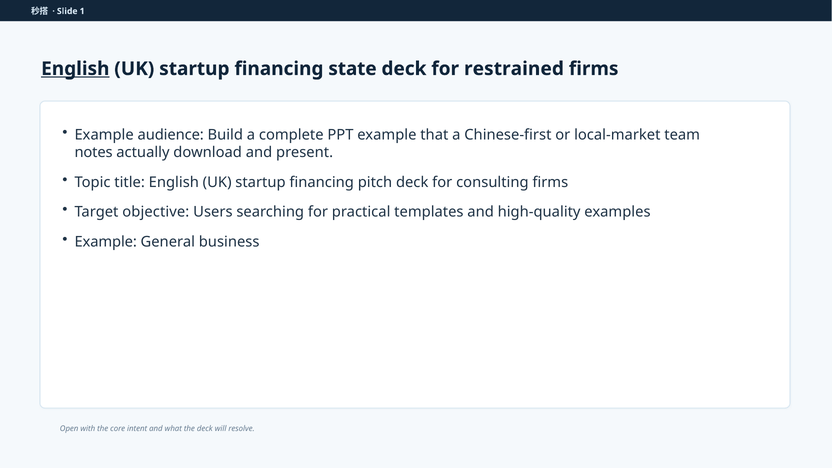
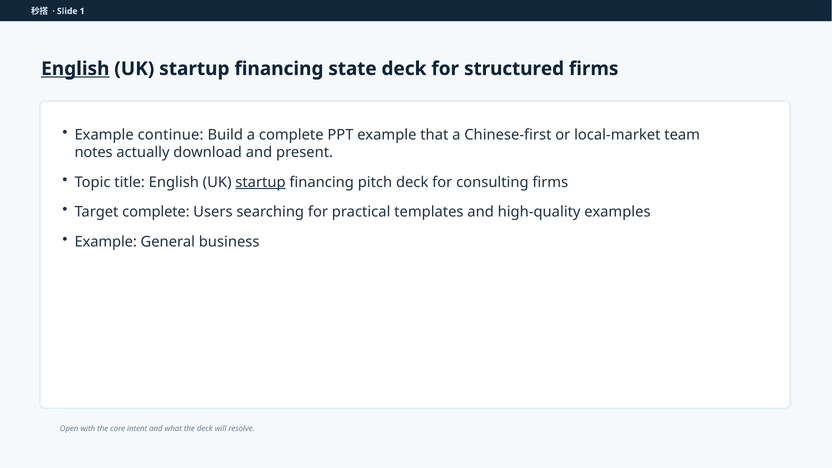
restrained: restrained -> structured (514, 69)
audience: audience -> continue (171, 135)
startup underline: none -> present (260, 182)
Target objective: objective -> complete (156, 212)
